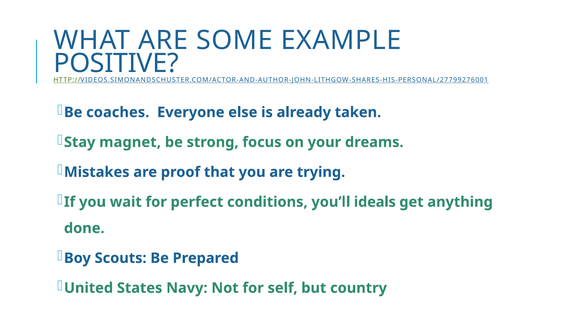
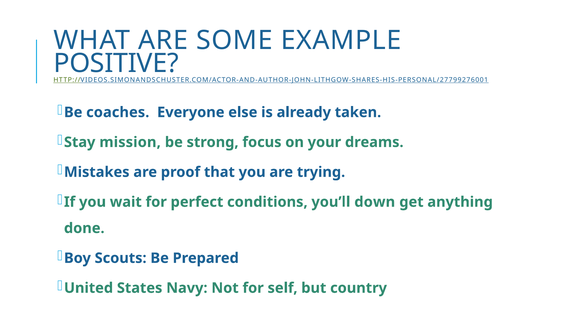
magnet: magnet -> mission (130, 142)
ideals: ideals -> down (375, 202)
